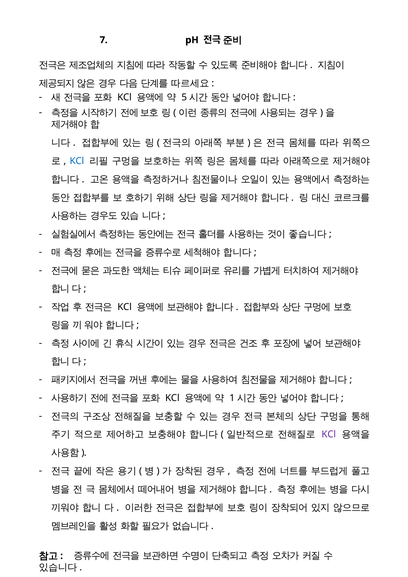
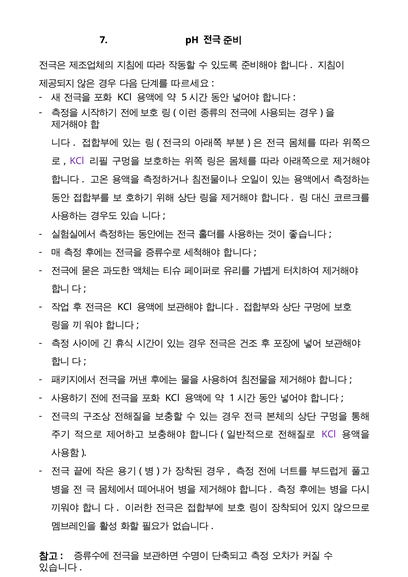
KCl colour: blue -> purple (77, 161)
